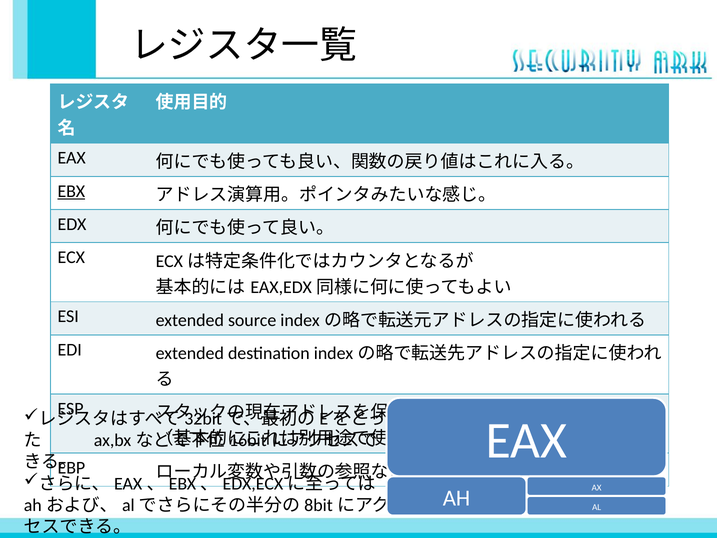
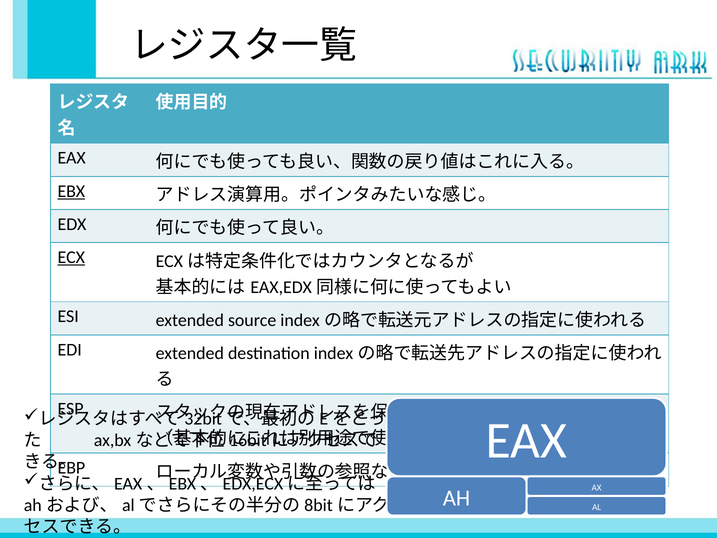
ECX underline: none -> present (71, 257)
